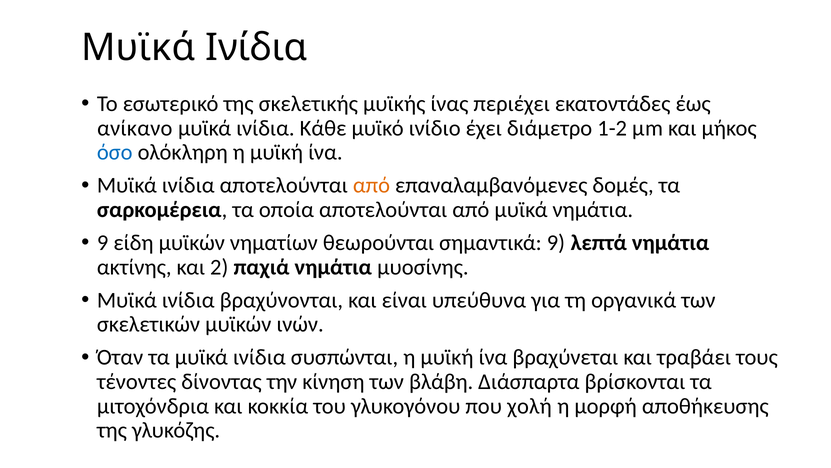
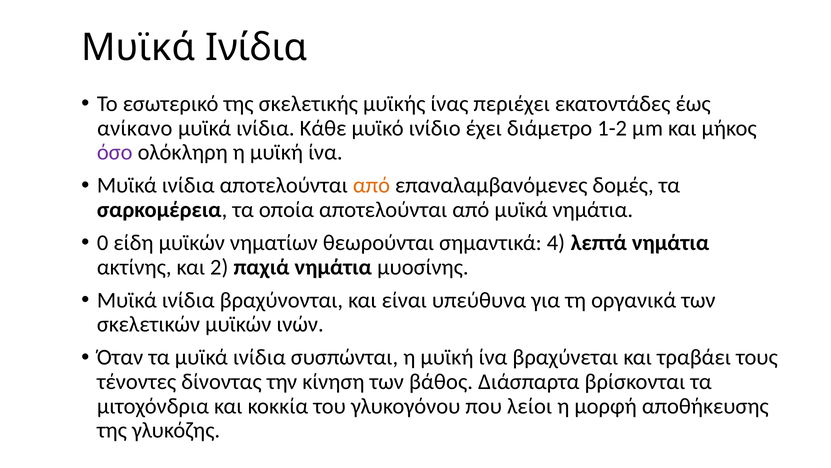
όσο colour: blue -> purple (115, 152)
9: 9 -> 0 (103, 243)
σημαντικά 9: 9 -> 4 (556, 243)
βλάβη: βλάβη -> βάθος (441, 381)
χολή: χολή -> λείοι (530, 406)
